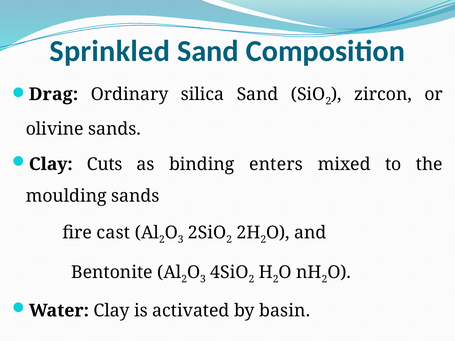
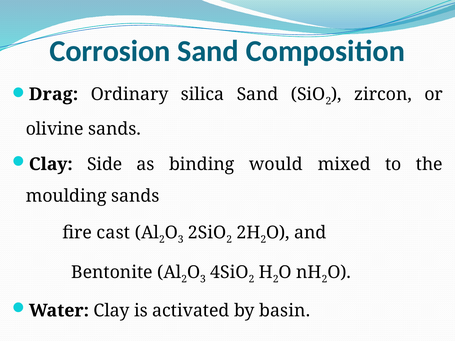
Sprinkled: Sprinkled -> Corrosion (110, 51)
Cuts: Cuts -> Side (105, 164)
enters: enters -> would (276, 164)
